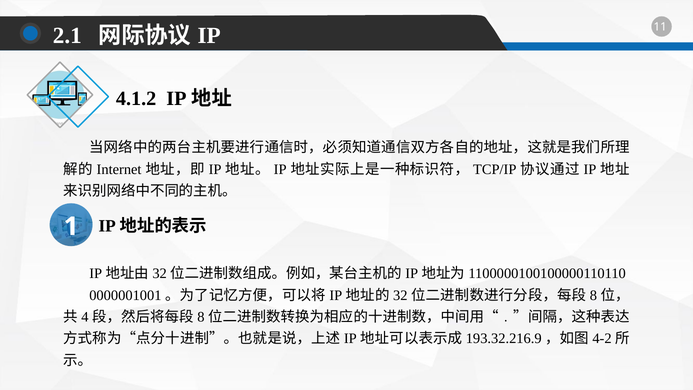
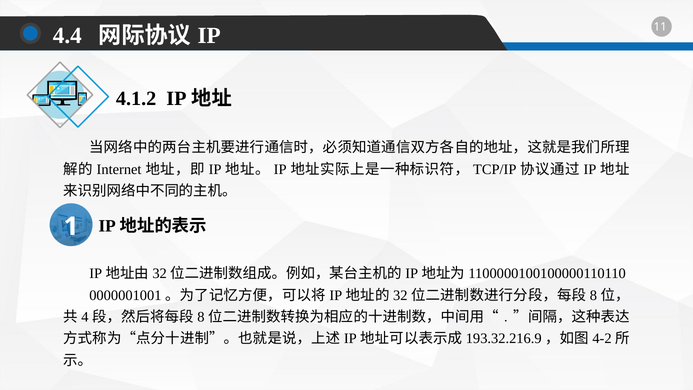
2.1: 2.1 -> 4.4 (67, 36)
